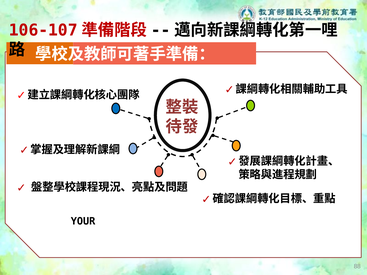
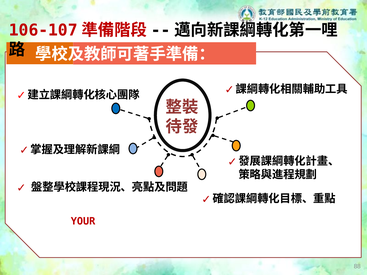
YOUR colour: black -> red (83, 221)
